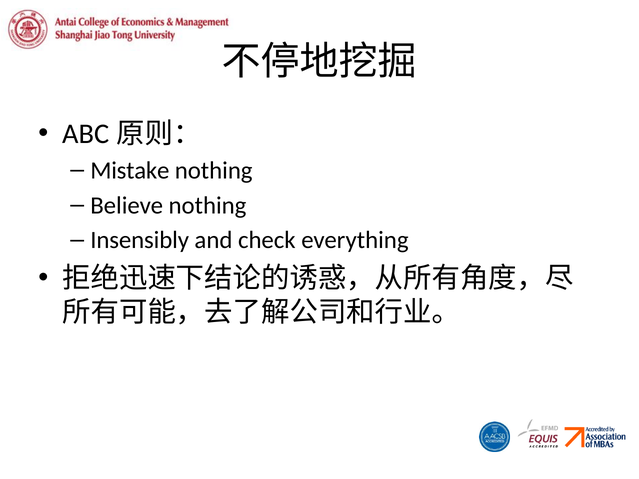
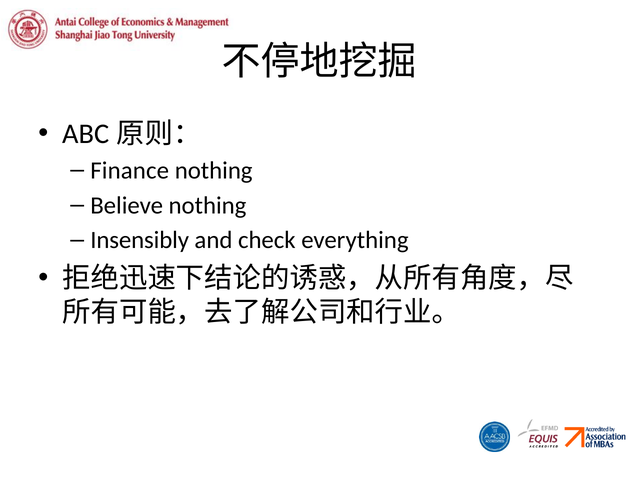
Mistake: Mistake -> Finance (130, 171)
